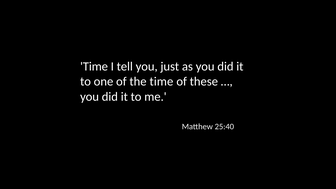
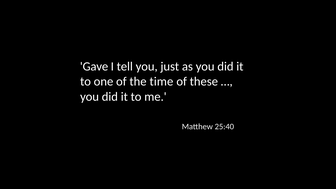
Time: Time -> Gave (94, 66)
